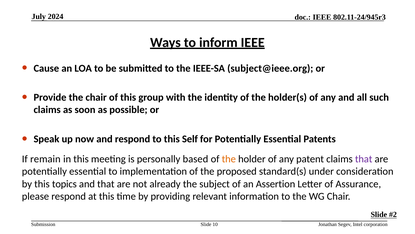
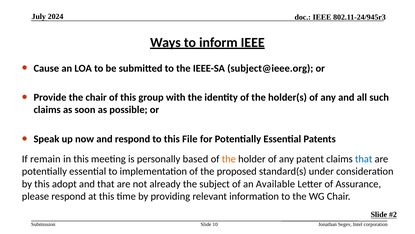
Self: Self -> File (190, 139)
that colour: purple -> blue (364, 159)
topics: topics -> adopt (64, 184)
Assertion: Assertion -> Available (275, 184)
